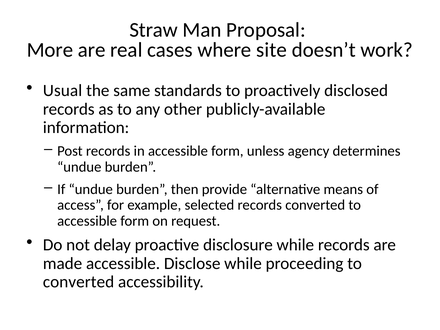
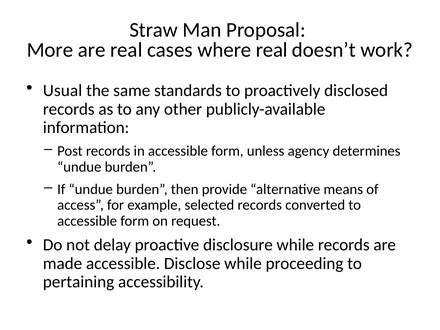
where site: site -> real (272, 50)
converted: converted -> pertaining (79, 282)
